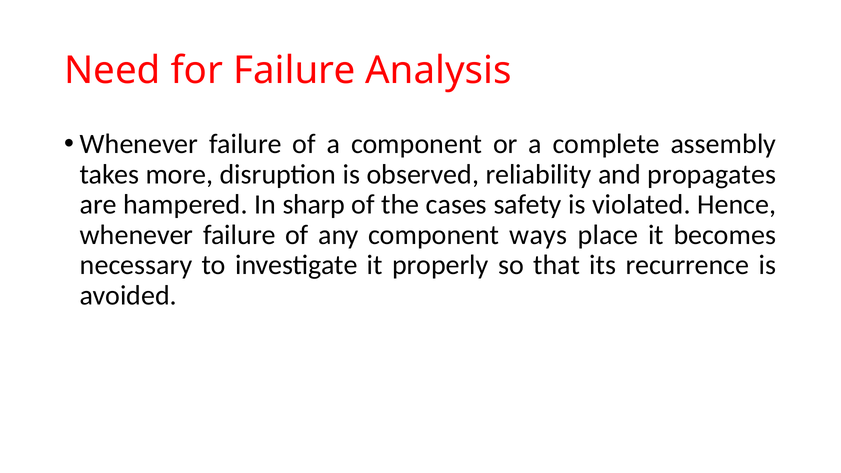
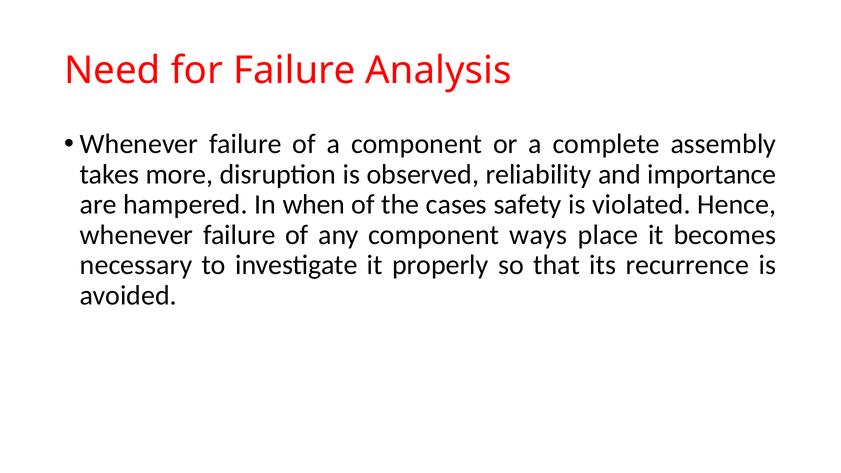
propagates: propagates -> importance (712, 174)
sharp: sharp -> when (314, 205)
